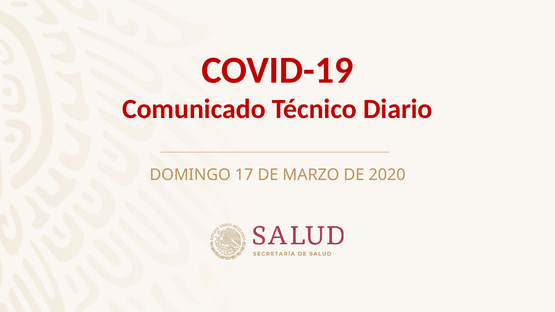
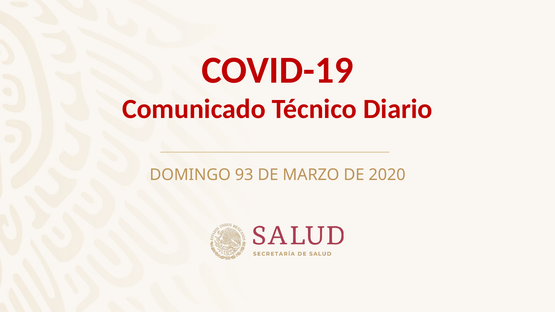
17: 17 -> 93 (244, 175)
